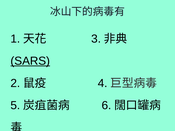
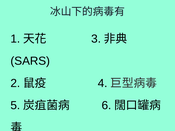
SARS underline: present -> none (30, 61)
